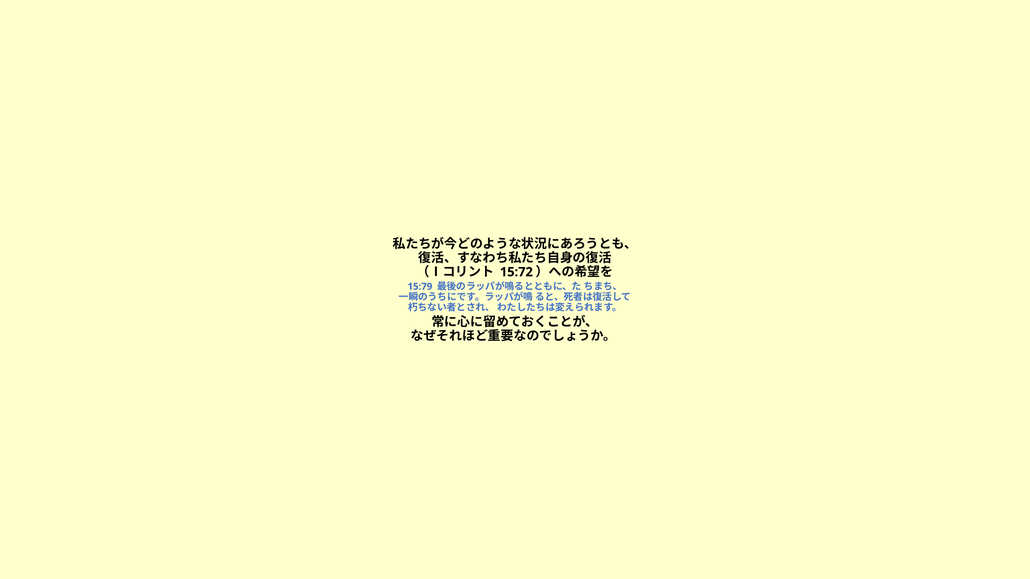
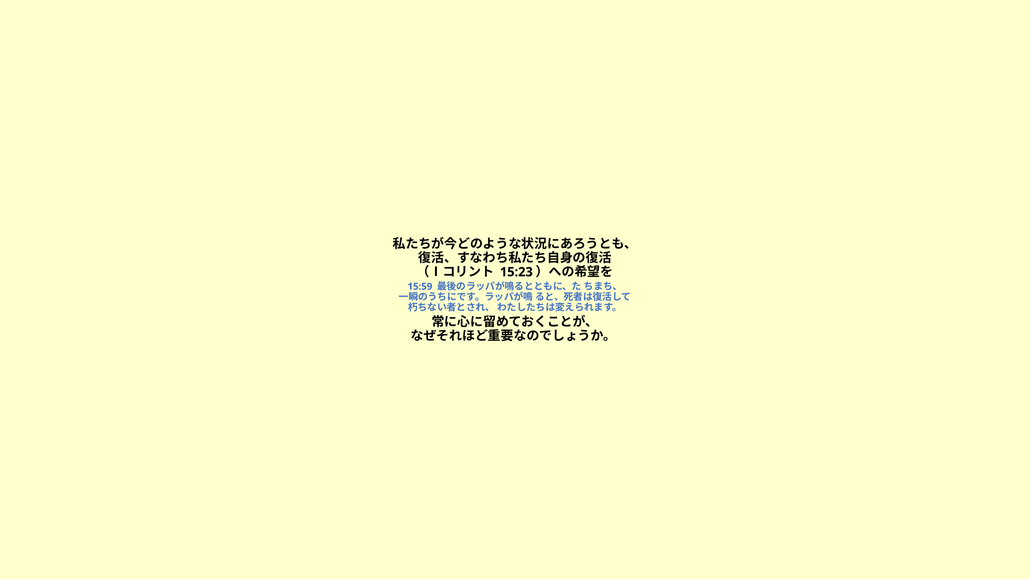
15:72: 15:72 -> 15:23 (516, 272)
15:79: 15:79 -> 15:59 (420, 287)
